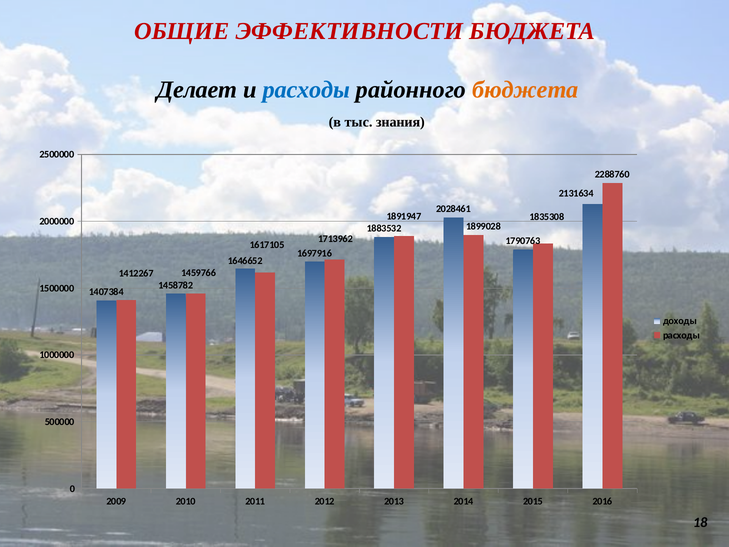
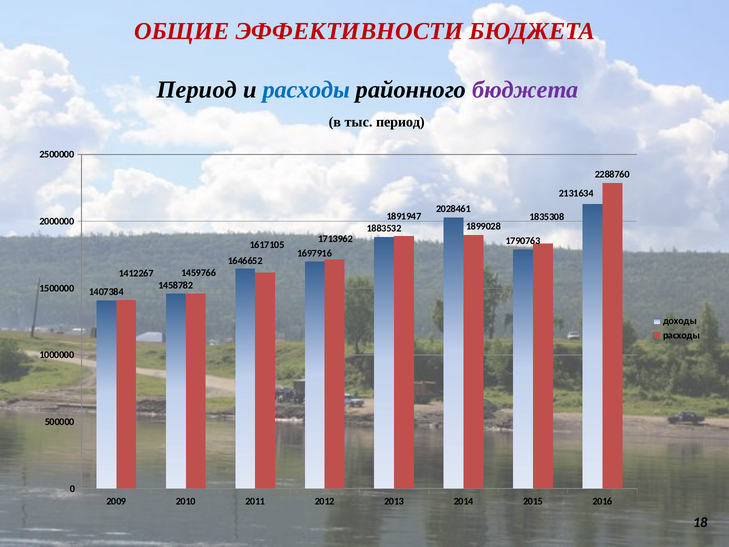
Делает: Делает -> Период (197, 90)
бюджета colour: orange -> purple (525, 90)
тыс знания: знания -> период (400, 122)
